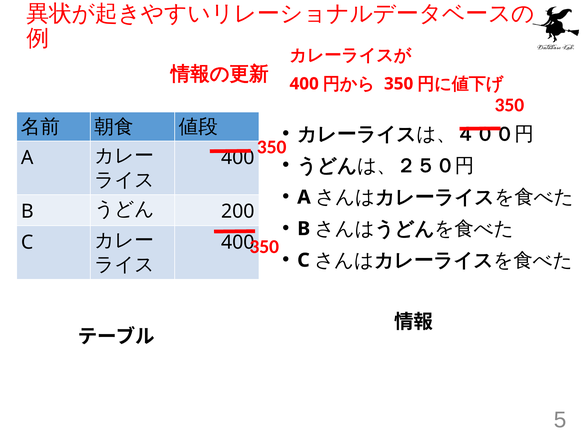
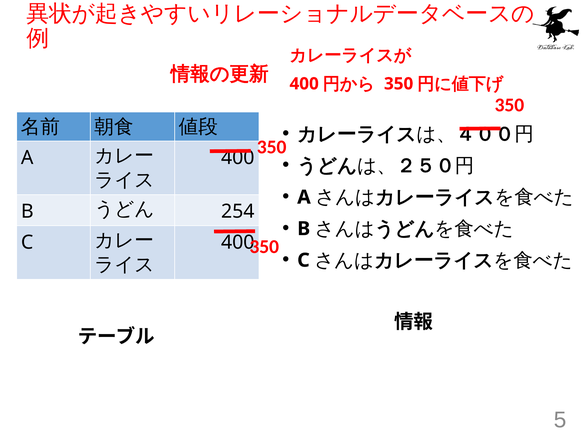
200: 200 -> 254 (238, 211)
